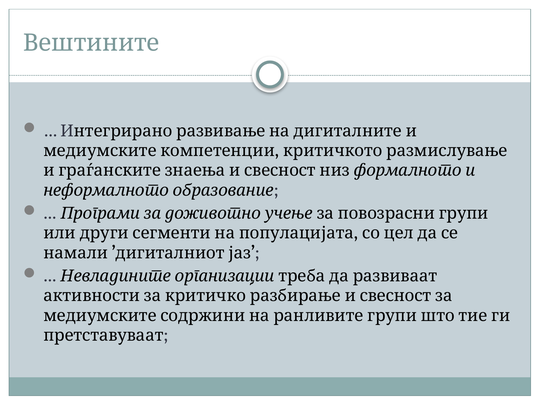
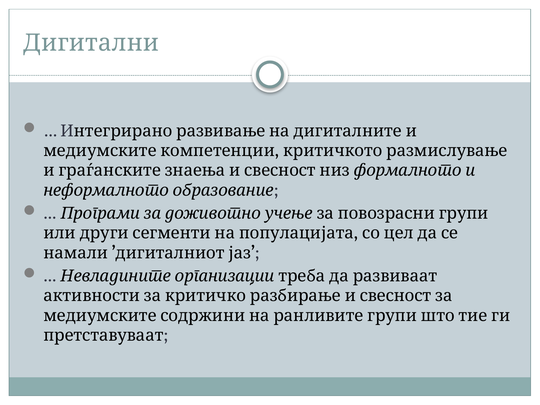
Вештините: Вештините -> Дигитални (91, 43)
